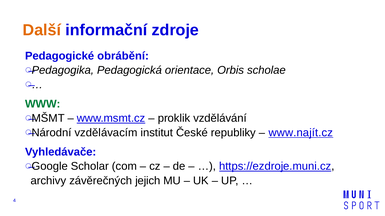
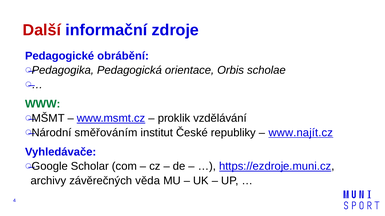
Další colour: orange -> red (42, 30)
vzdělávacím: vzdělávacím -> směřováním (106, 133)
jejich: jejich -> věda (148, 181)
